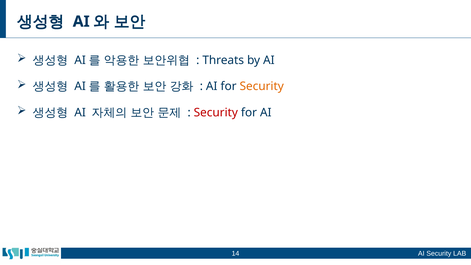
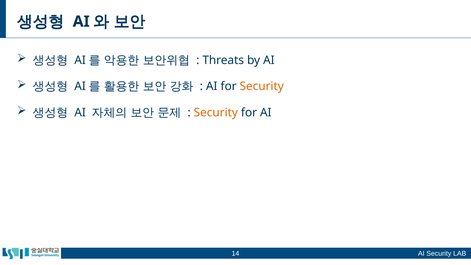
Security colour: red -> orange (216, 112)
